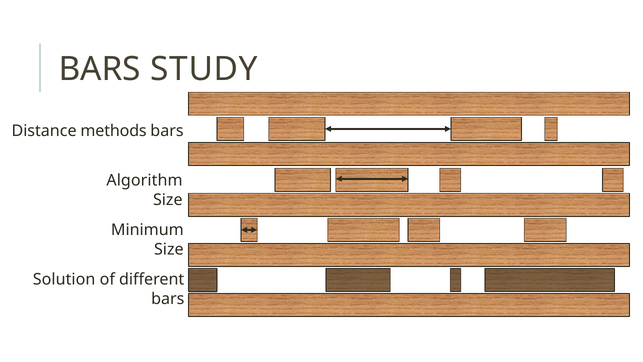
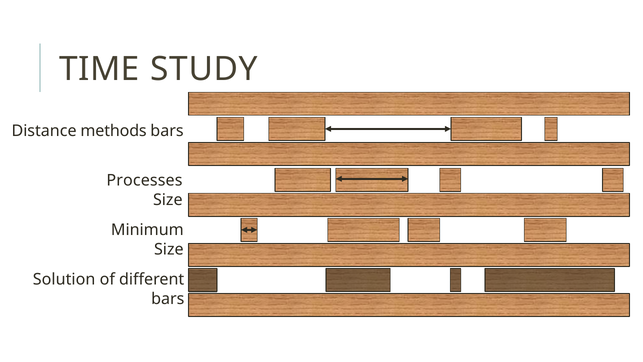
BARS: BARS -> TIME (99, 69)
Algorithm: Algorithm -> Processes (144, 180)
